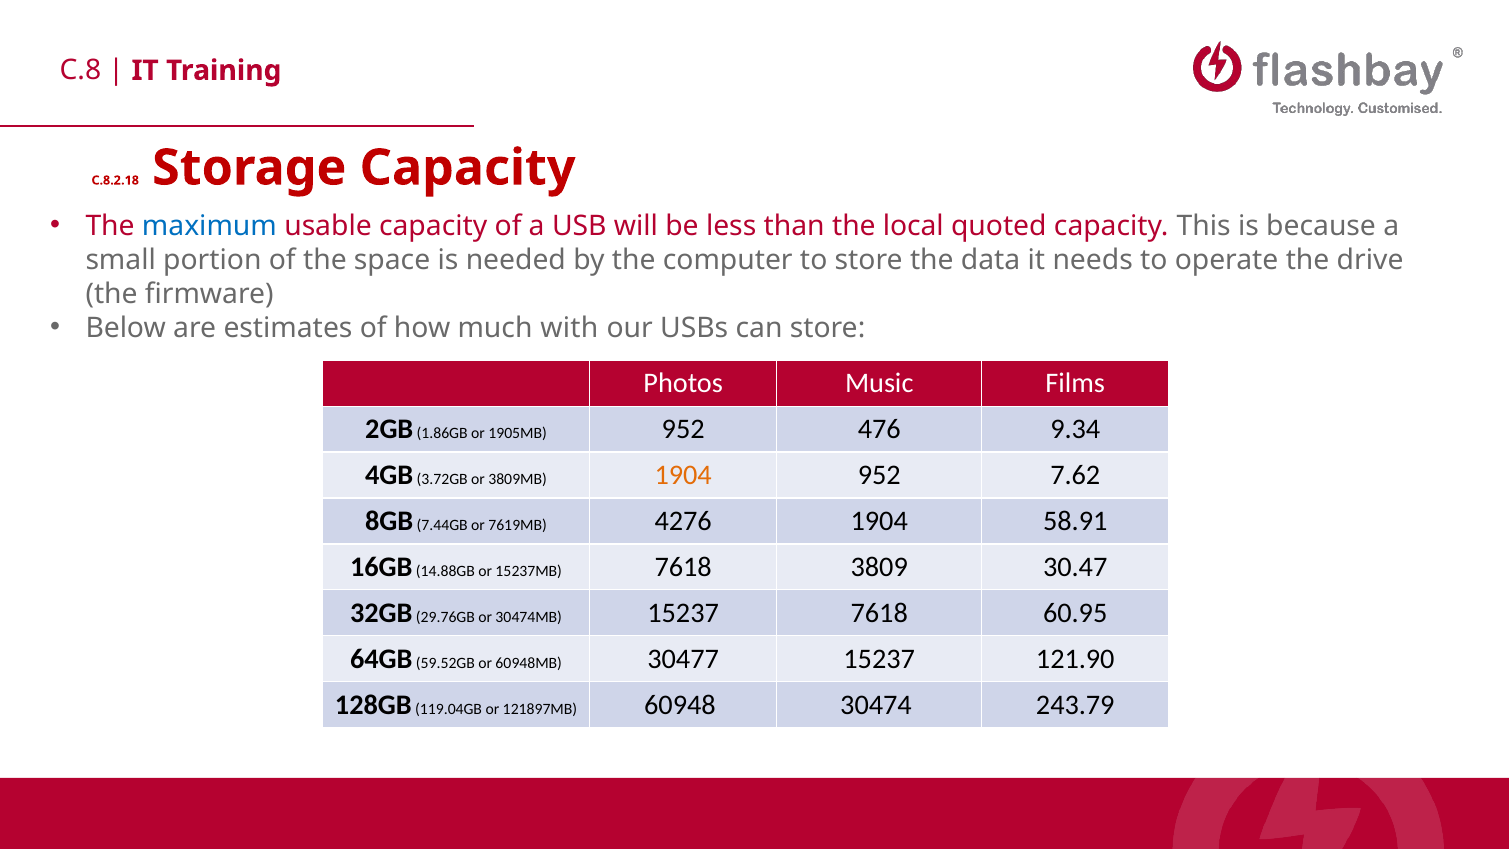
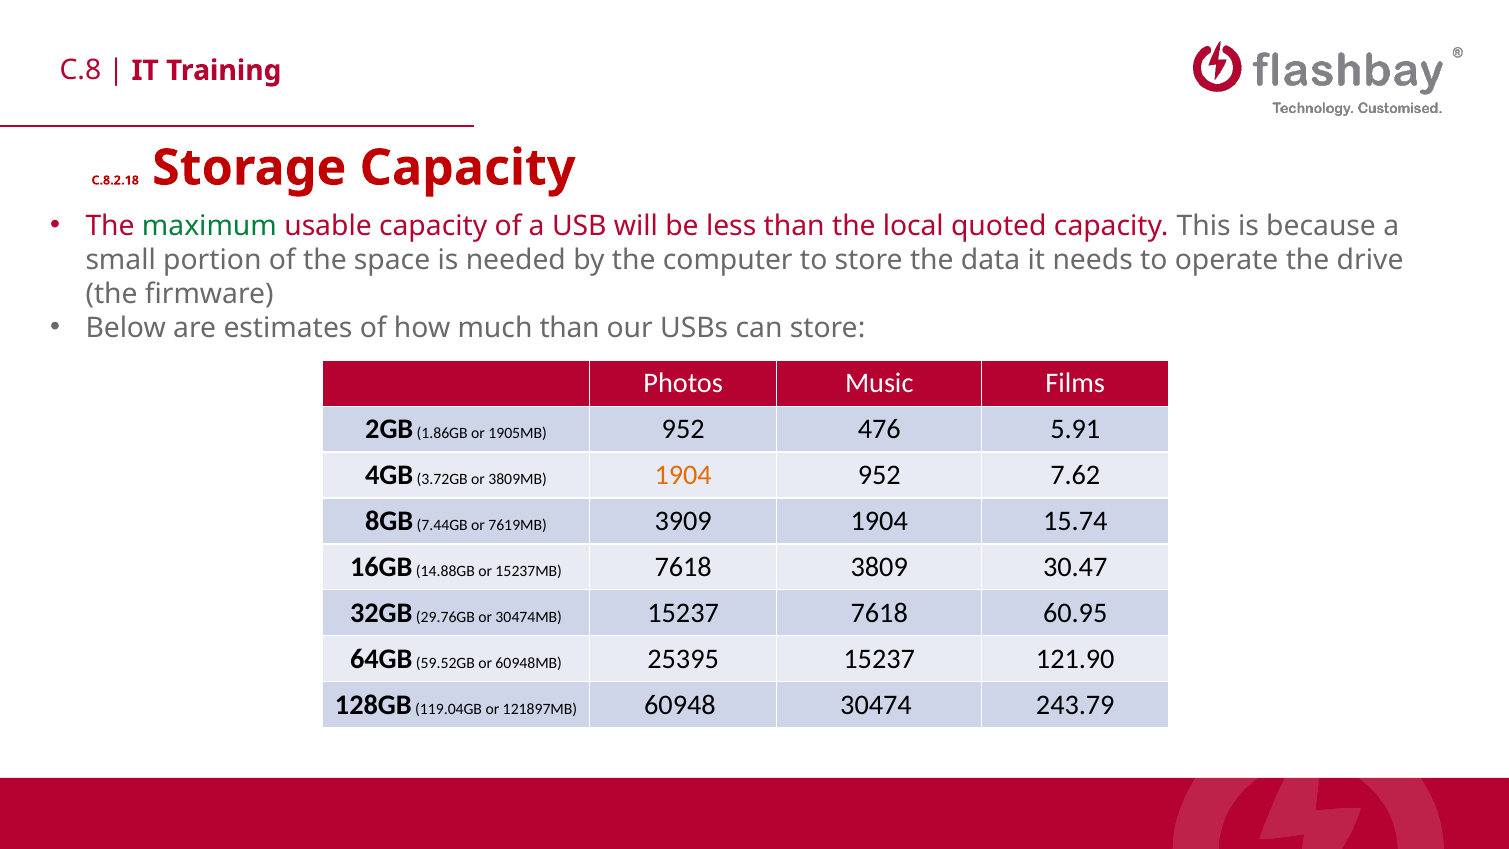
maximum colour: blue -> green (209, 226)
much with: with -> than (570, 328)
9.34: 9.34 -> 5.91 (1075, 429)
4276: 4276 -> 3909 (683, 521)
58.91: 58.91 -> 15.74 (1075, 521)
30477: 30477 -> 25395 (683, 659)
